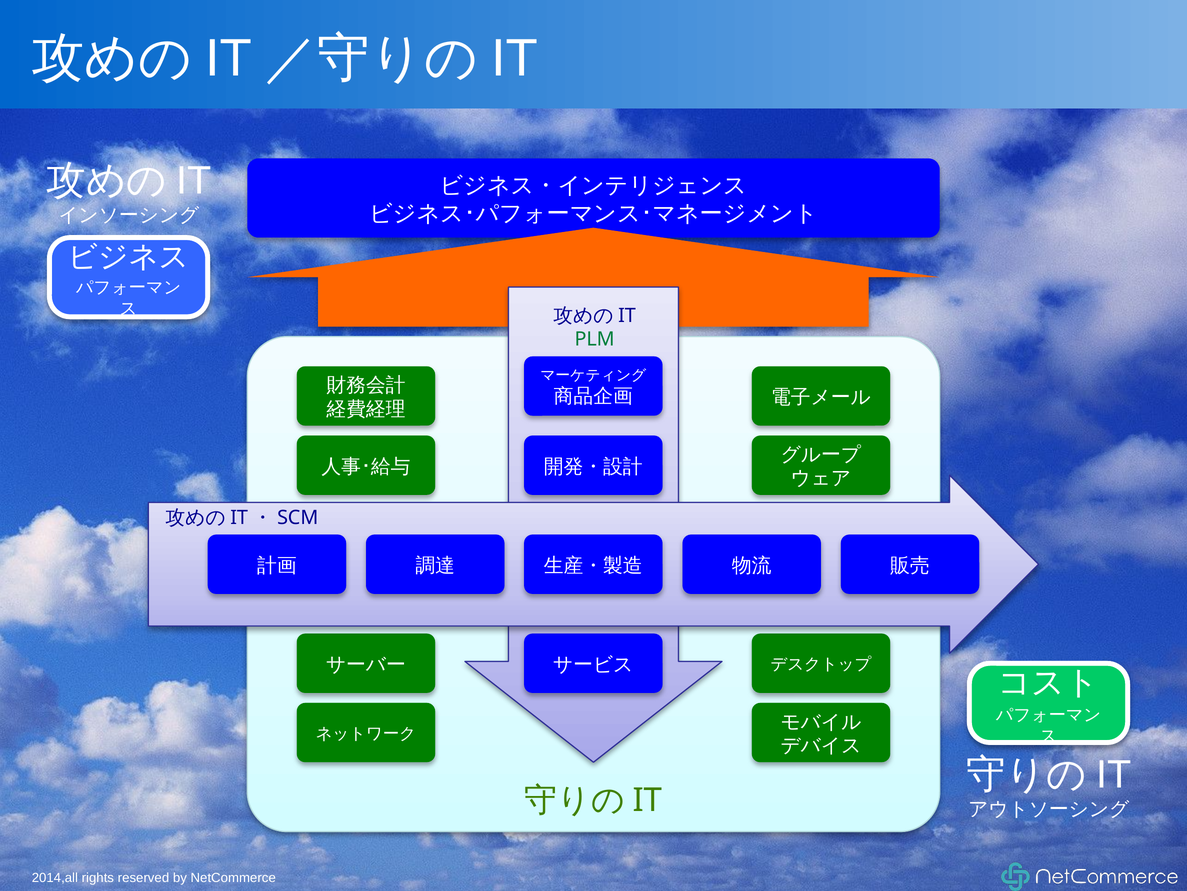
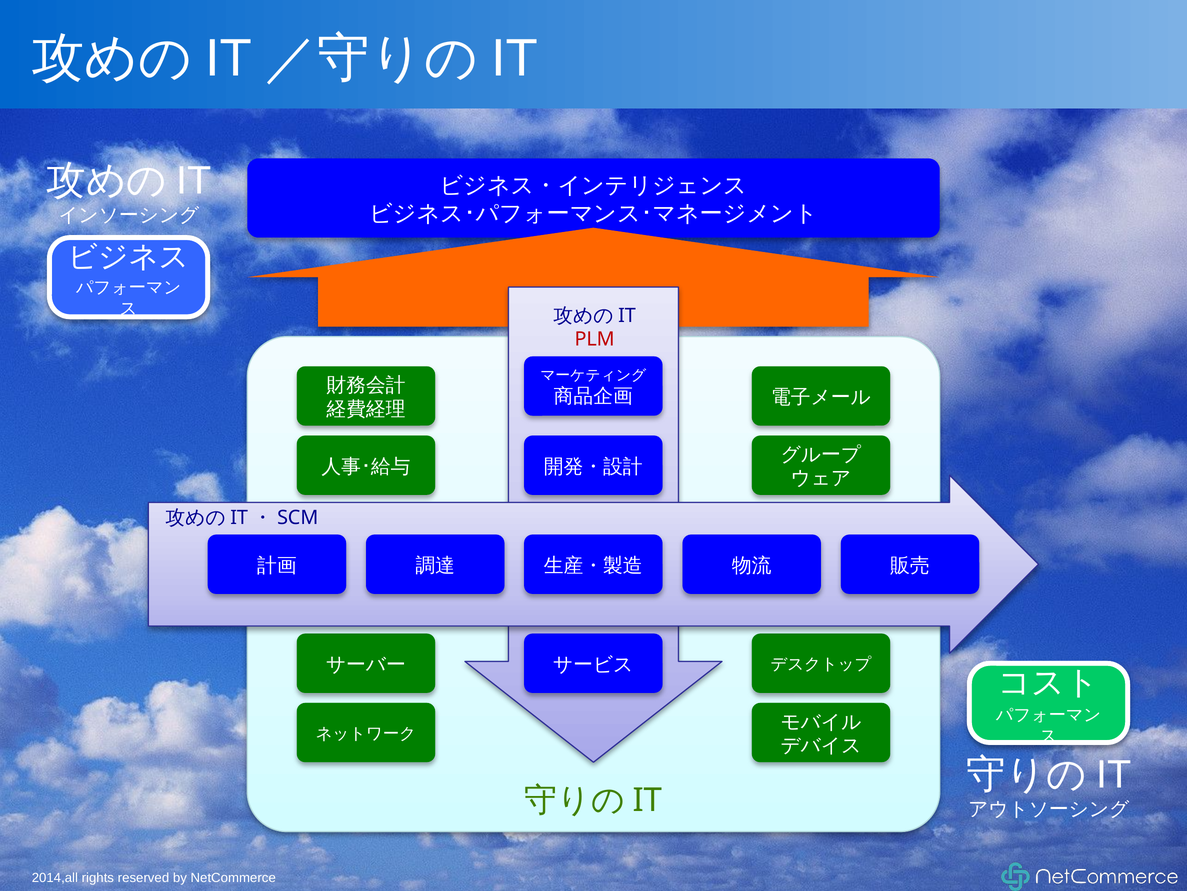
PLM colour: green -> red (595, 339)
